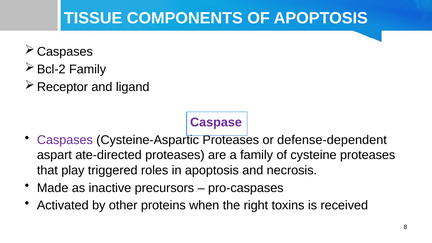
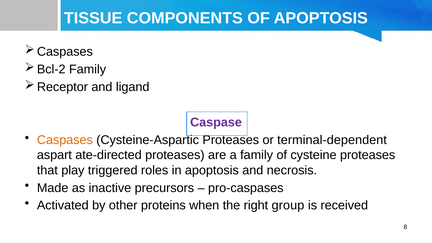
Caspases colour: purple -> orange (65, 140)
defense-dependent: defense-dependent -> terminal-dependent (332, 140)
toxins: toxins -> group (288, 205)
